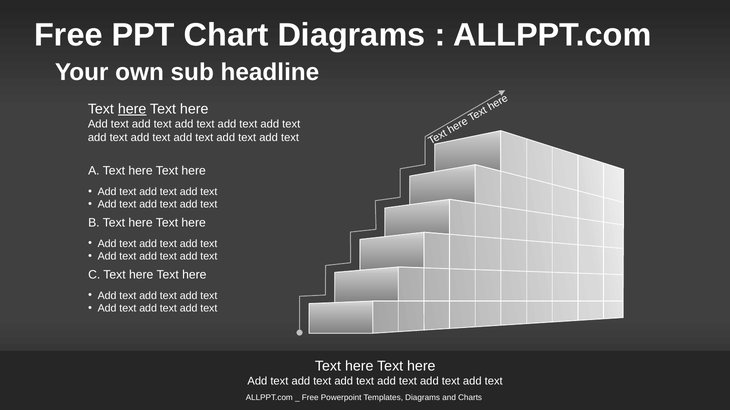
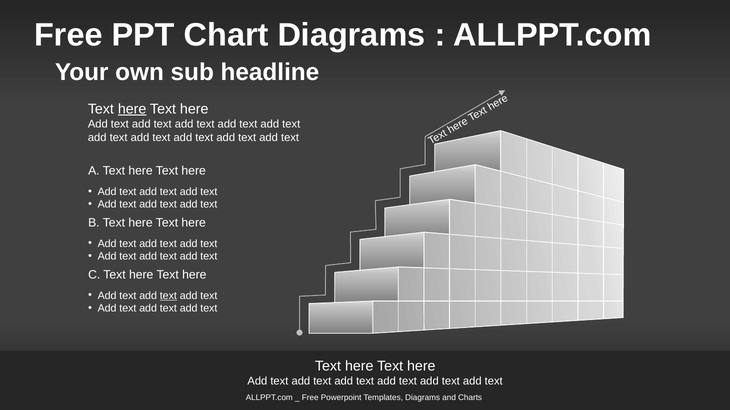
text underline: none -> present (168, 296)
